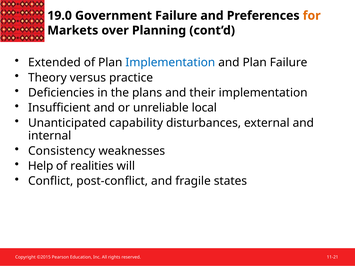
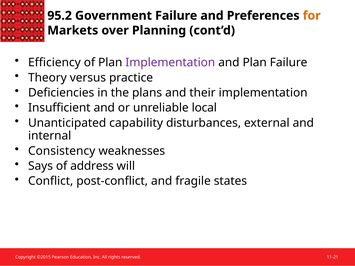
19.0: 19.0 -> 95.2 (60, 16)
Extended: Extended -> Efficiency (54, 63)
Implementation colour: blue -> purple (170, 63)
Help: Help -> Says (41, 166)
realities: realities -> address (92, 166)
